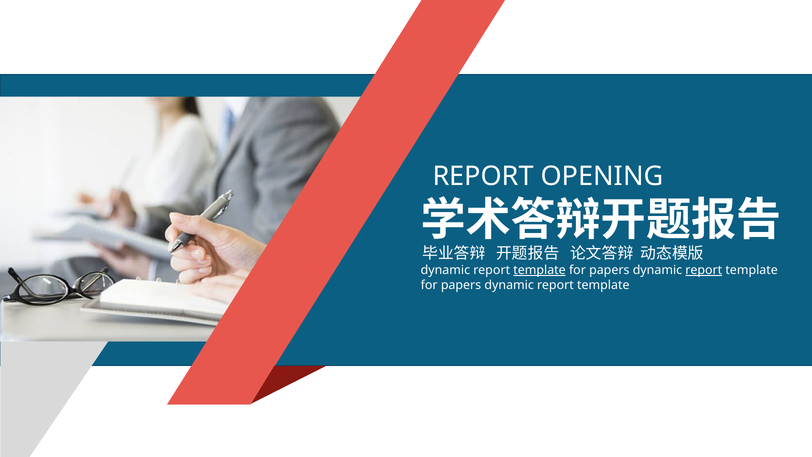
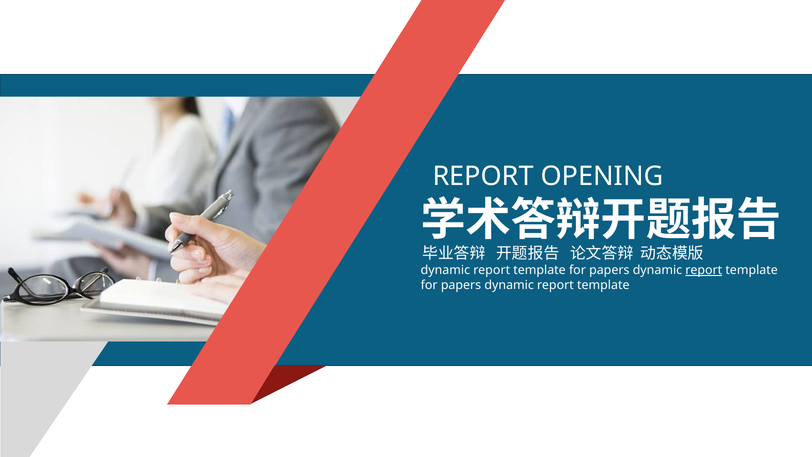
template underline: present -> none (540, 270)
